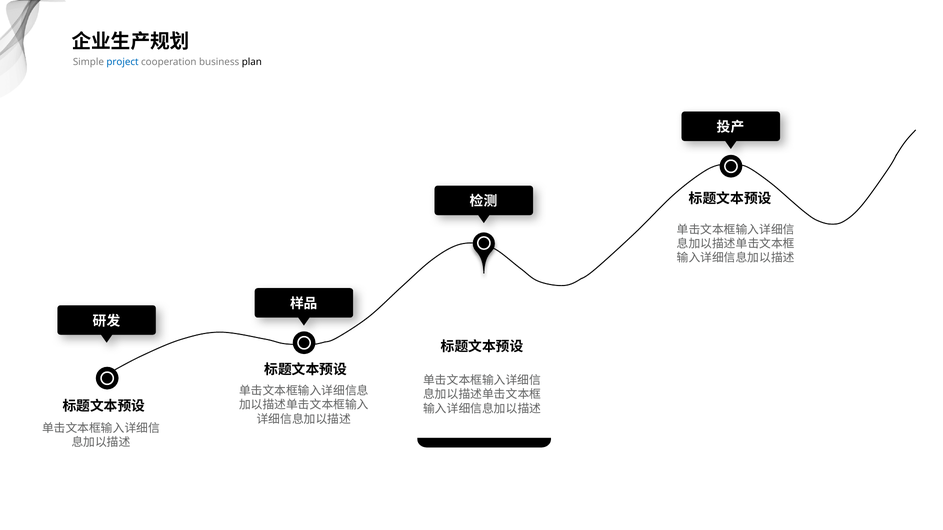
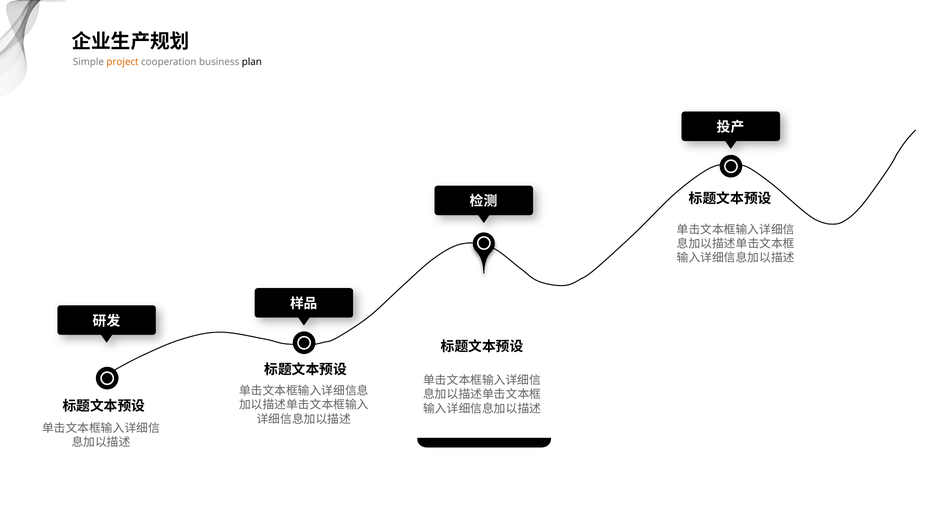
project colour: blue -> orange (123, 62)
